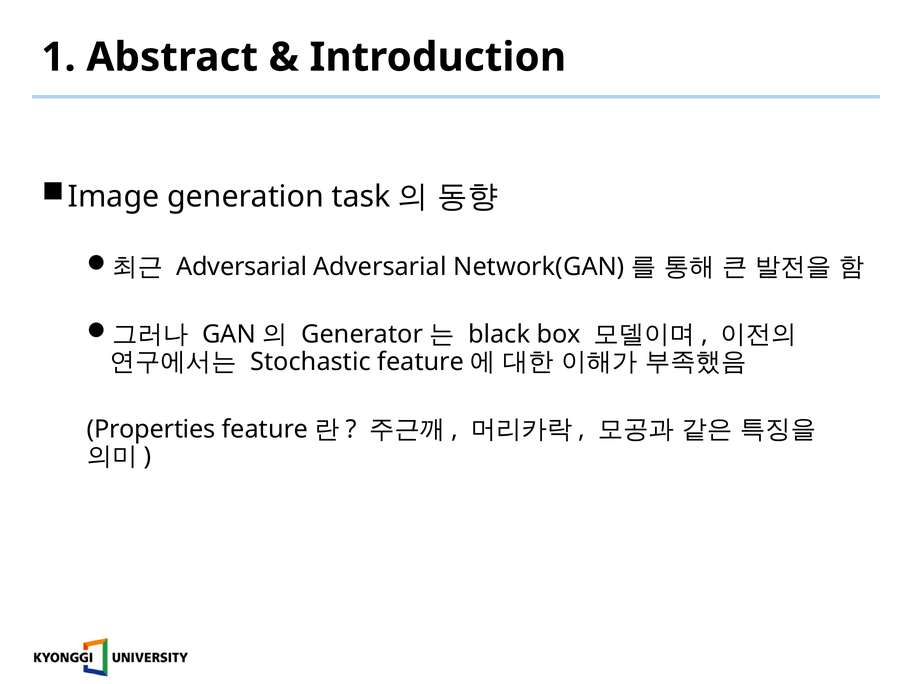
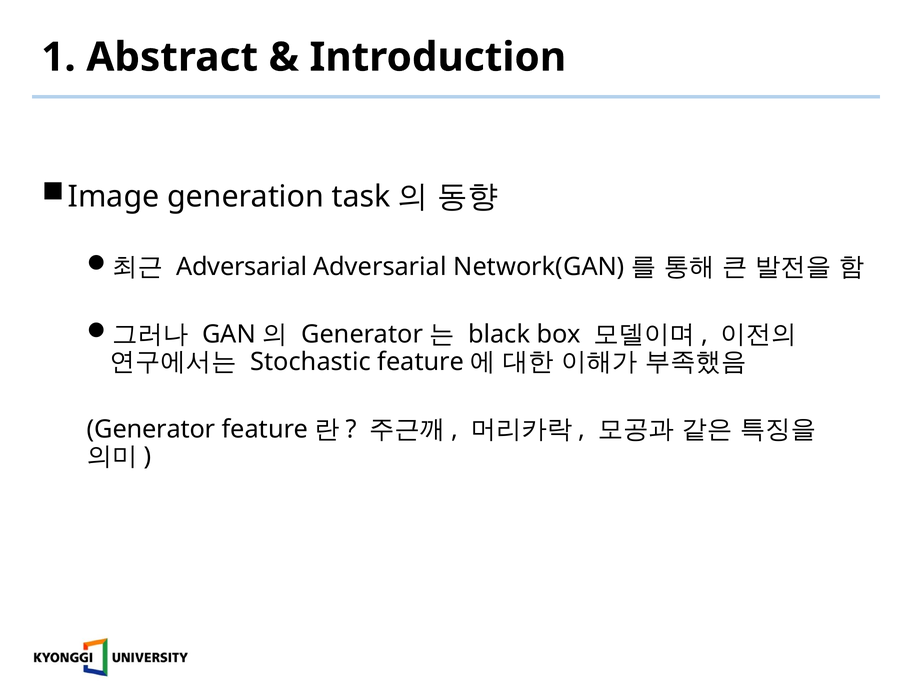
Properties: Properties -> Generator (151, 429)
